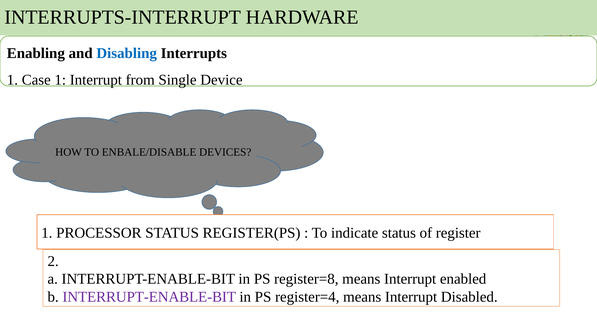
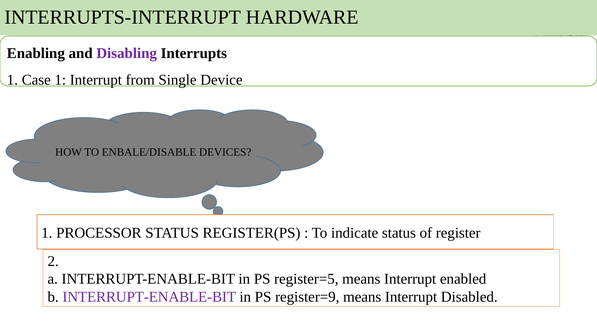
Disabling colour: blue -> purple (127, 53)
register=8: register=8 -> register=5 (306, 279)
register=4: register=4 -> register=9 (307, 297)
